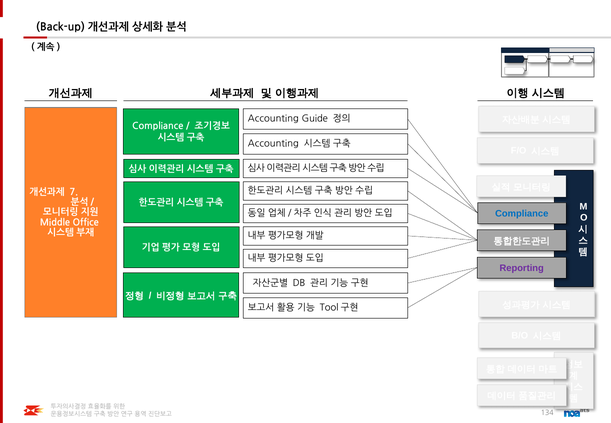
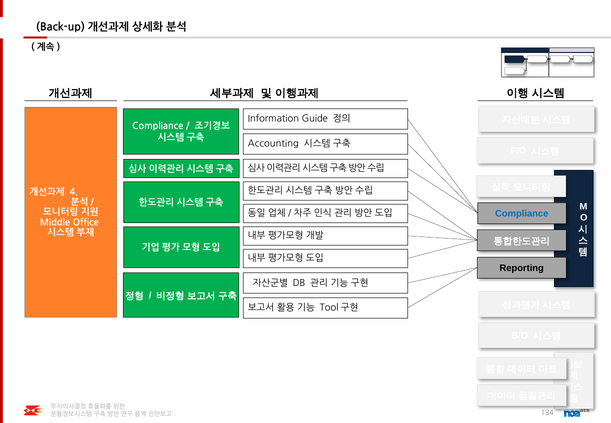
Accounting: Accounting -> Information (273, 119)
7: 7 -> 4 (74, 192)
Reporting colour: purple -> black (522, 268)
